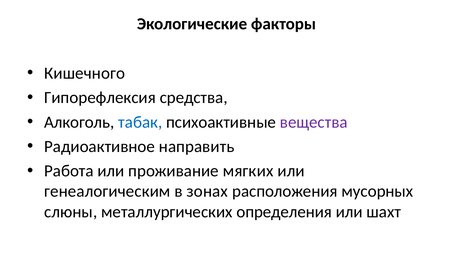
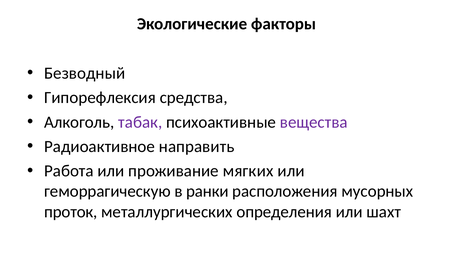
Кишечного: Кишечного -> Безводный (85, 73)
табак colour: blue -> purple (140, 122)
генеалогическим: генеалогическим -> геморрагическую (107, 191)
зонах: зонах -> ранки (207, 191)
слюны: слюны -> проток (71, 212)
